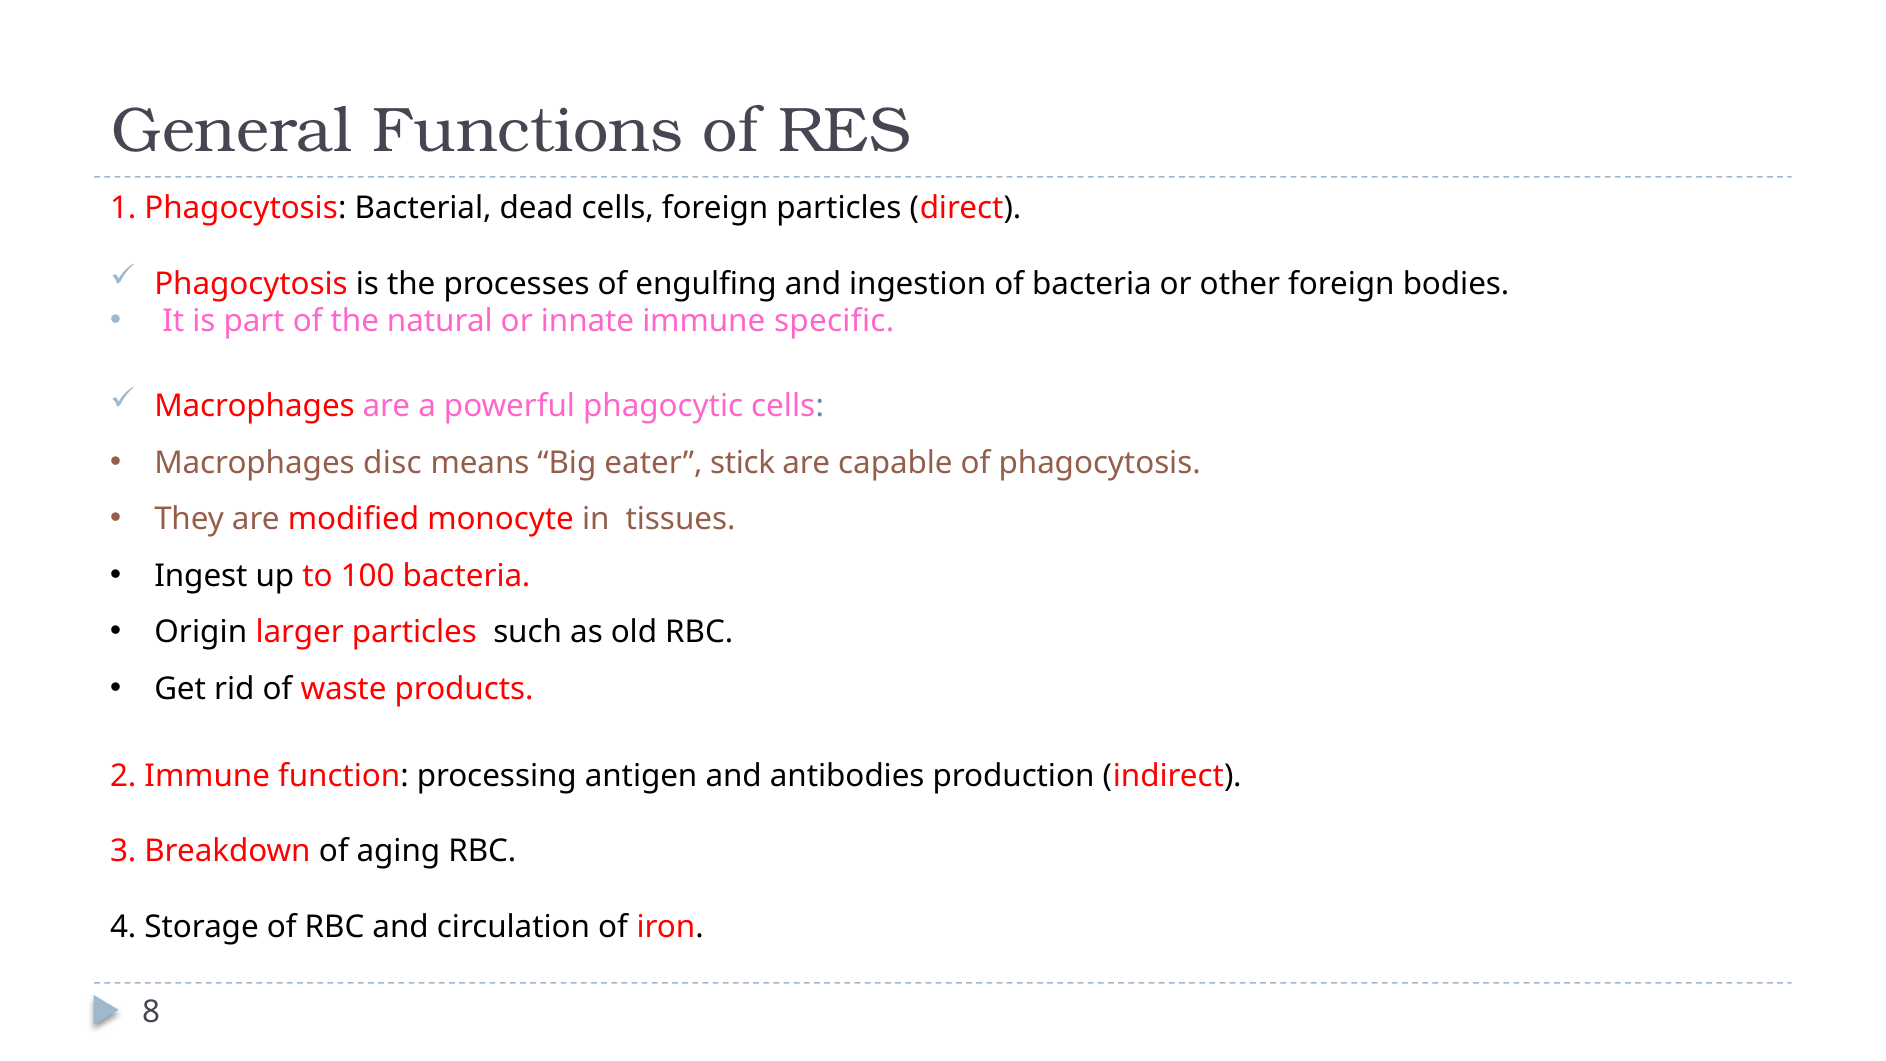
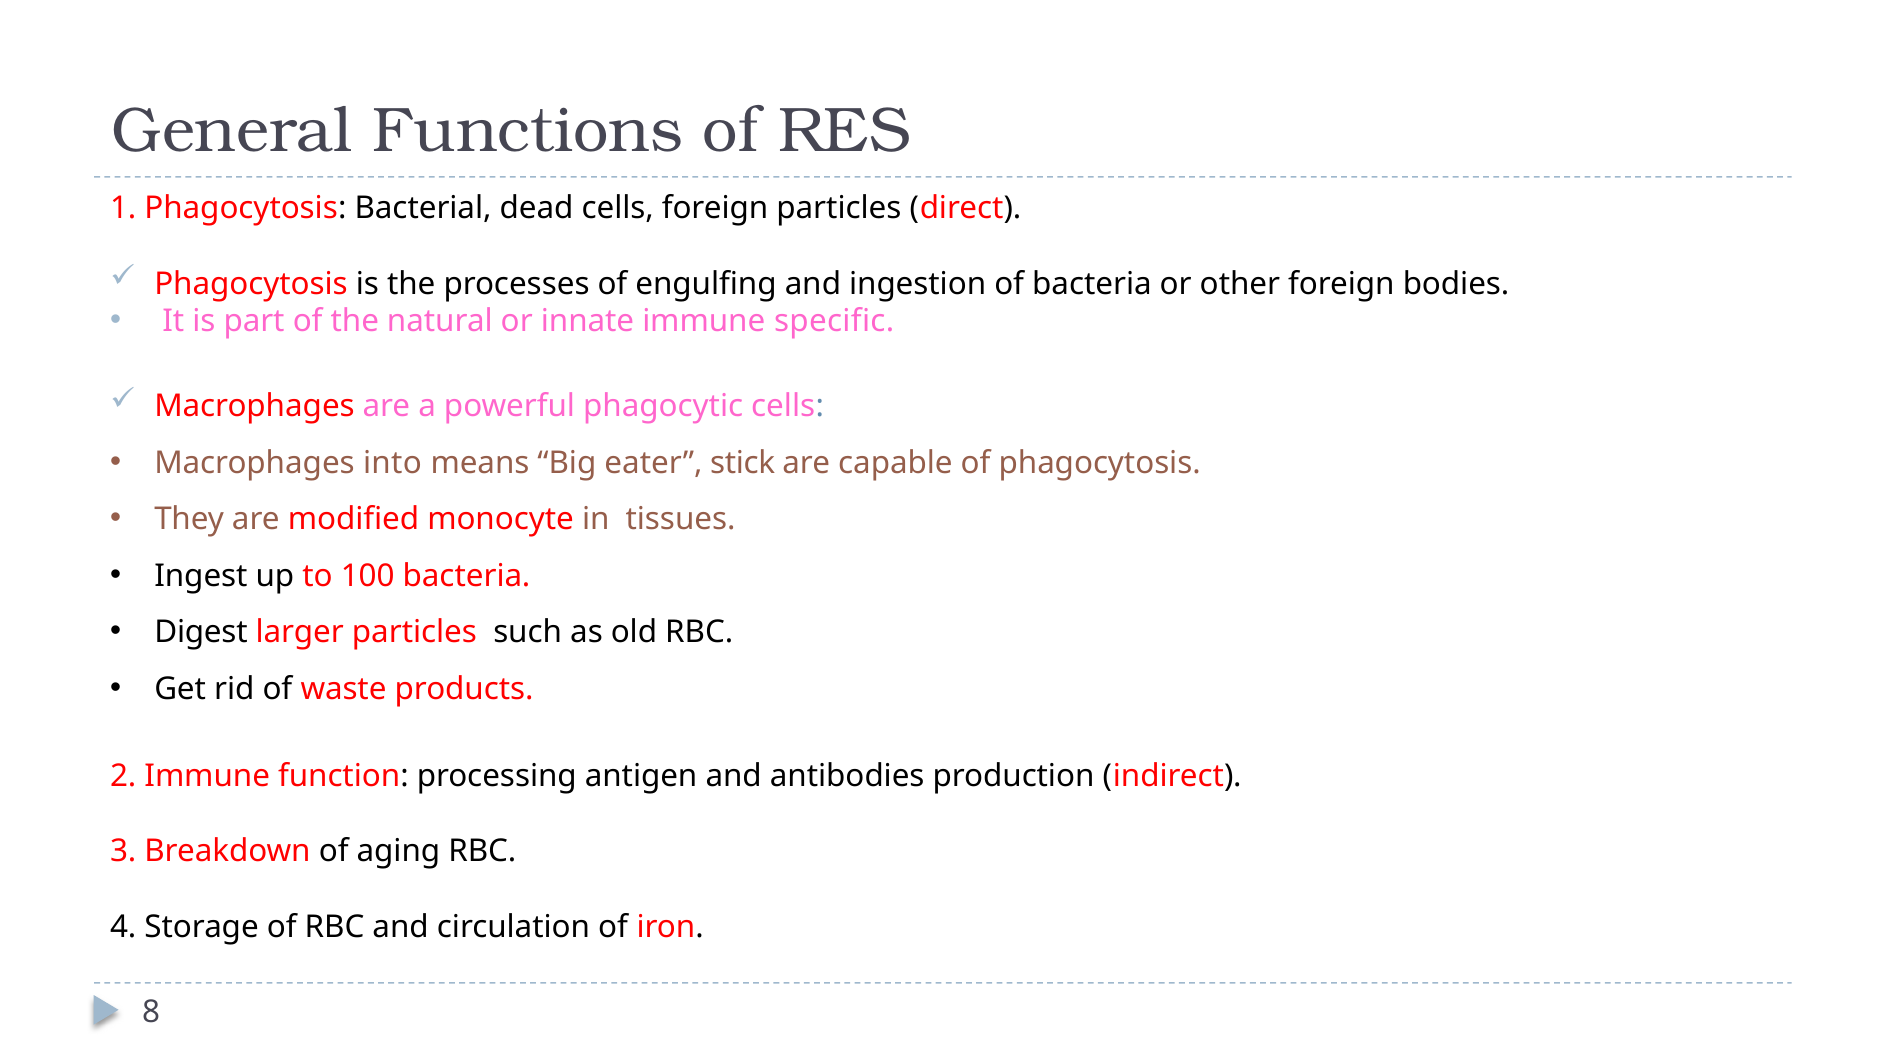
disc: disc -> into (392, 463)
Origin: Origin -> Digest (201, 632)
